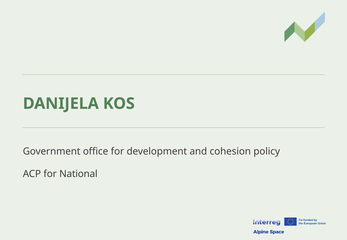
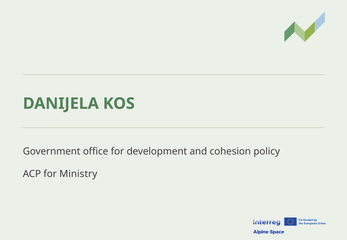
National: National -> Ministry (78, 174)
